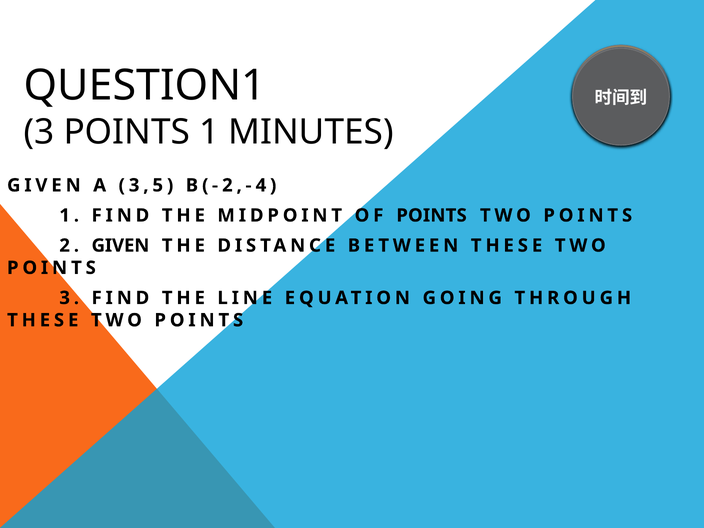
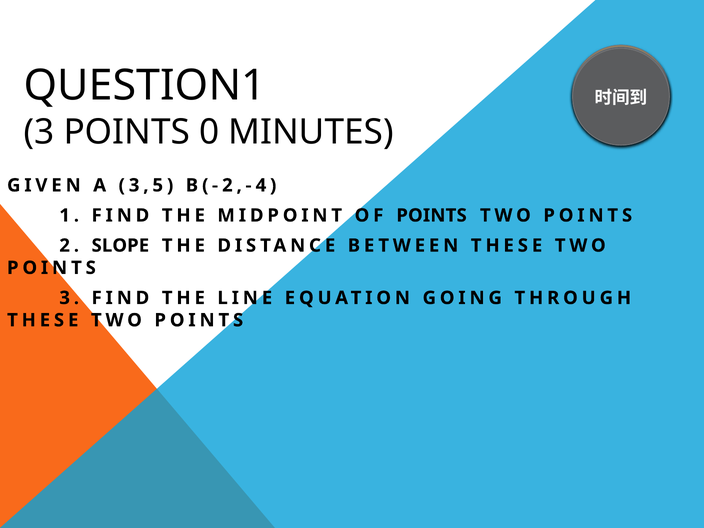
POINTS 1: 1 -> 0 (209, 132)
2 GIVEN: GIVEN -> SLOPE (120, 246)
